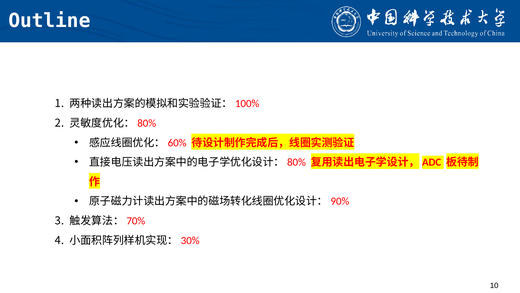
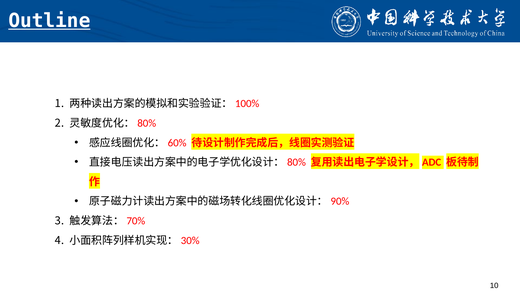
Outline underline: none -> present (49, 21)
